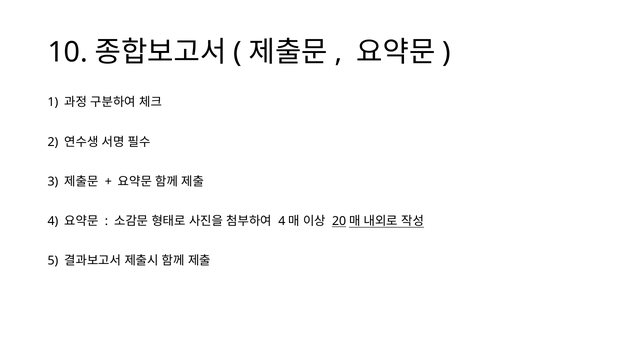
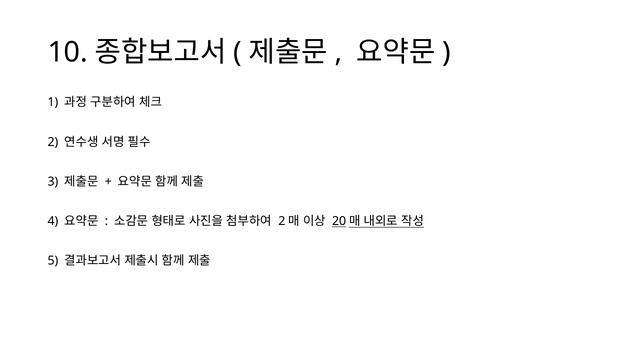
4: 4 -> 2 (282, 221)
